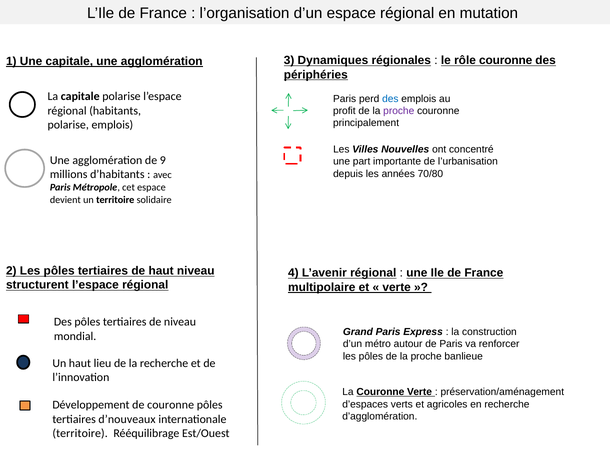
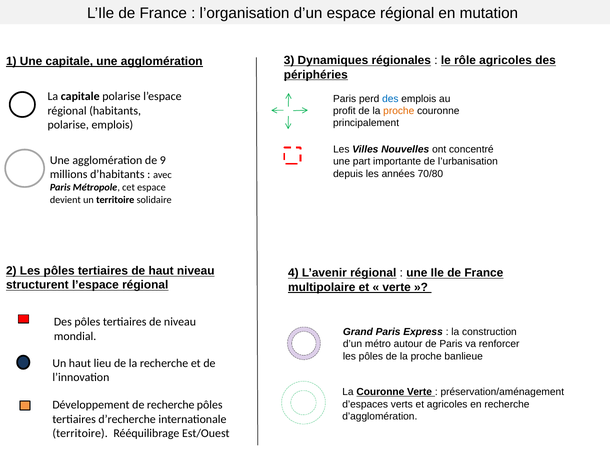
rôle couronne: couronne -> agricoles (506, 60)
proche colour: purple -> orange (399, 111)
de couronne: couronne -> recherche (171, 405)
d’nouveaux: d’nouveaux -> d’recherche (127, 420)
